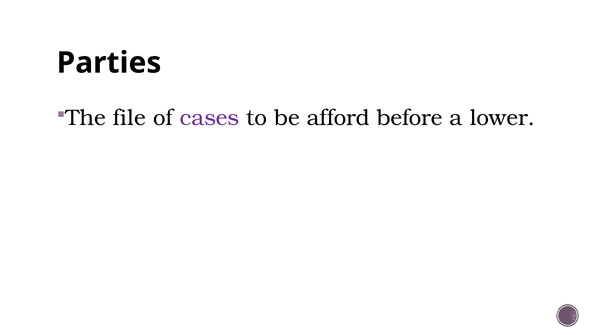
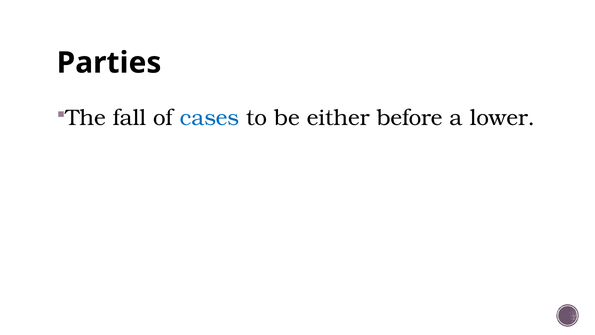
file: file -> fall (129, 118)
cases colour: purple -> blue (210, 118)
afford: afford -> either (338, 118)
